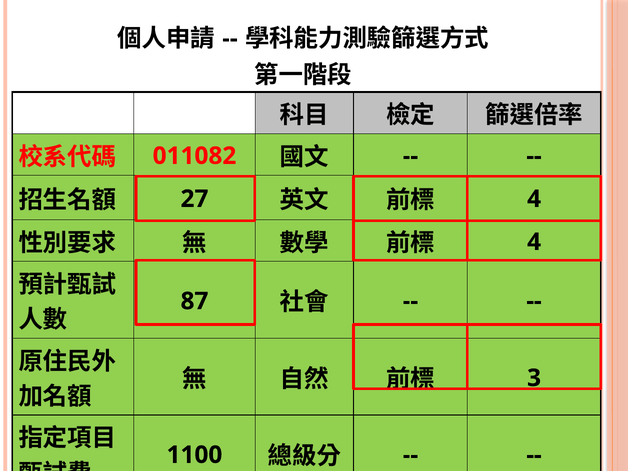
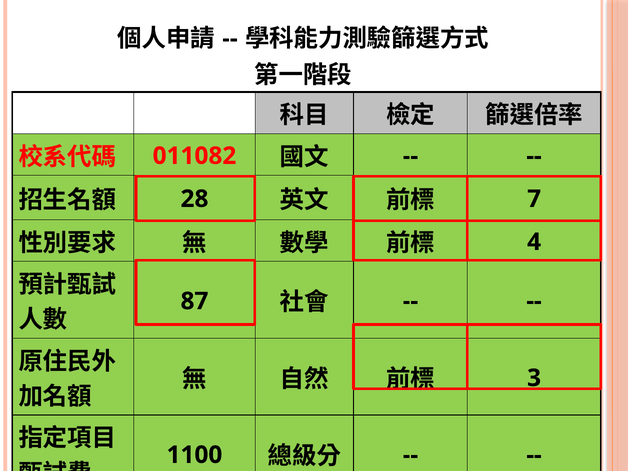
27: 27 -> 28 (194, 199)
4: 4 -> 7 (534, 199)
